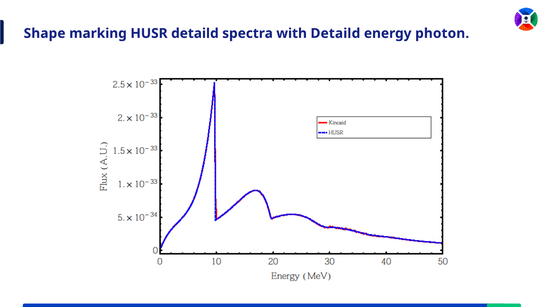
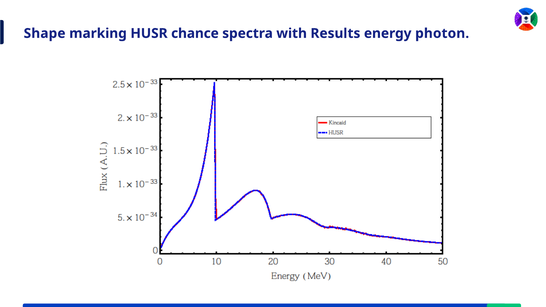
HUSR detaild: detaild -> chance (195, 33)
with Detaild: Detaild -> Results (335, 33)
